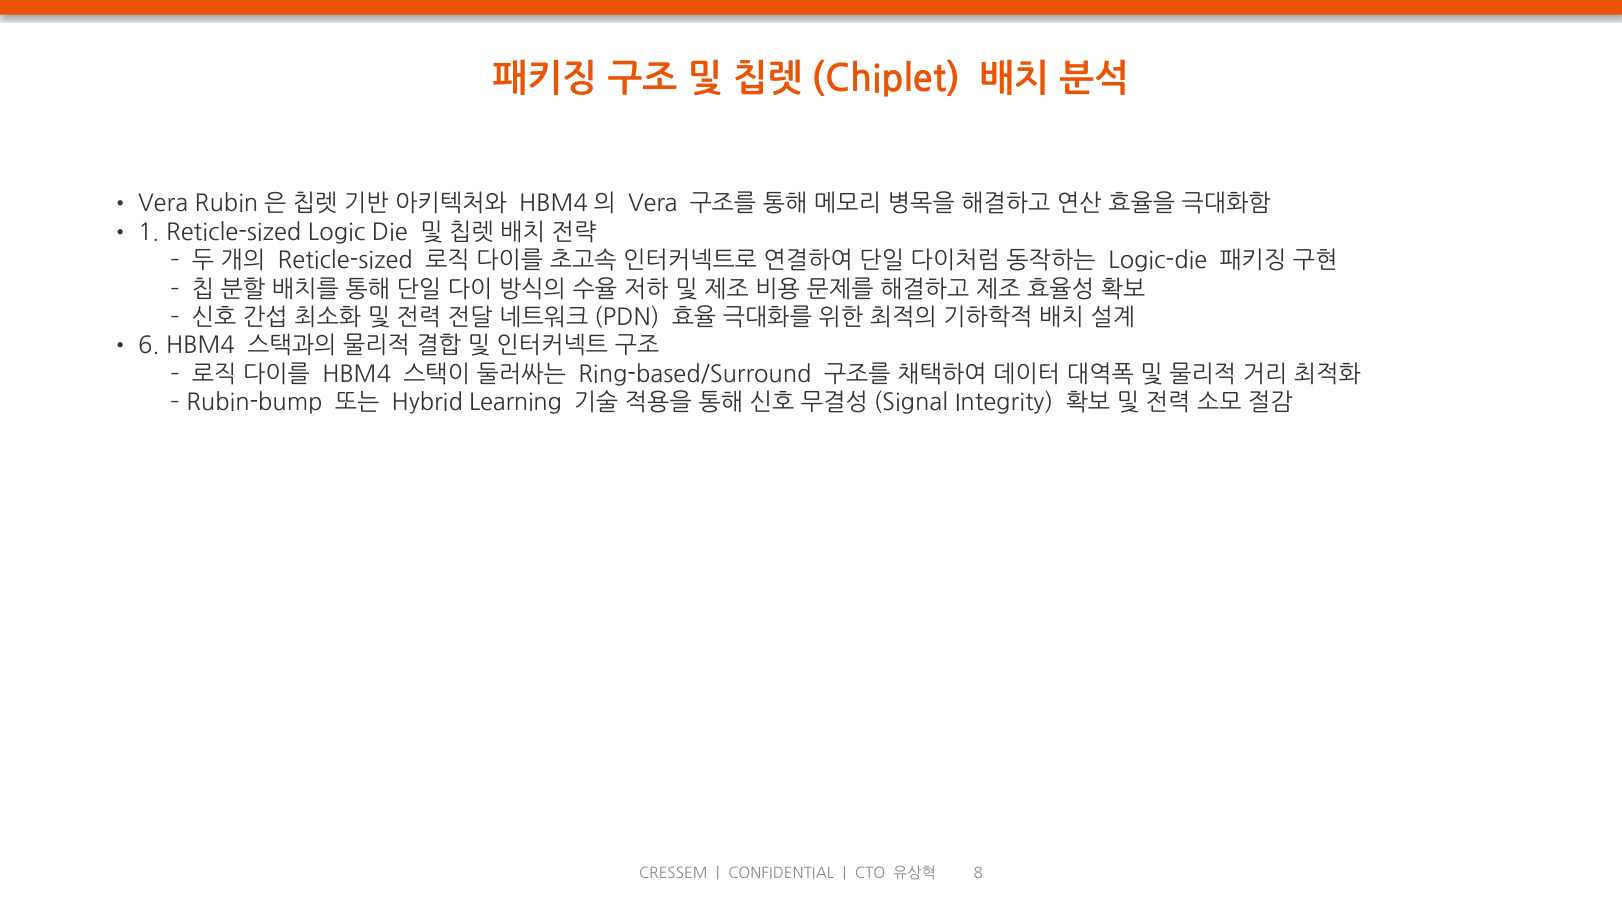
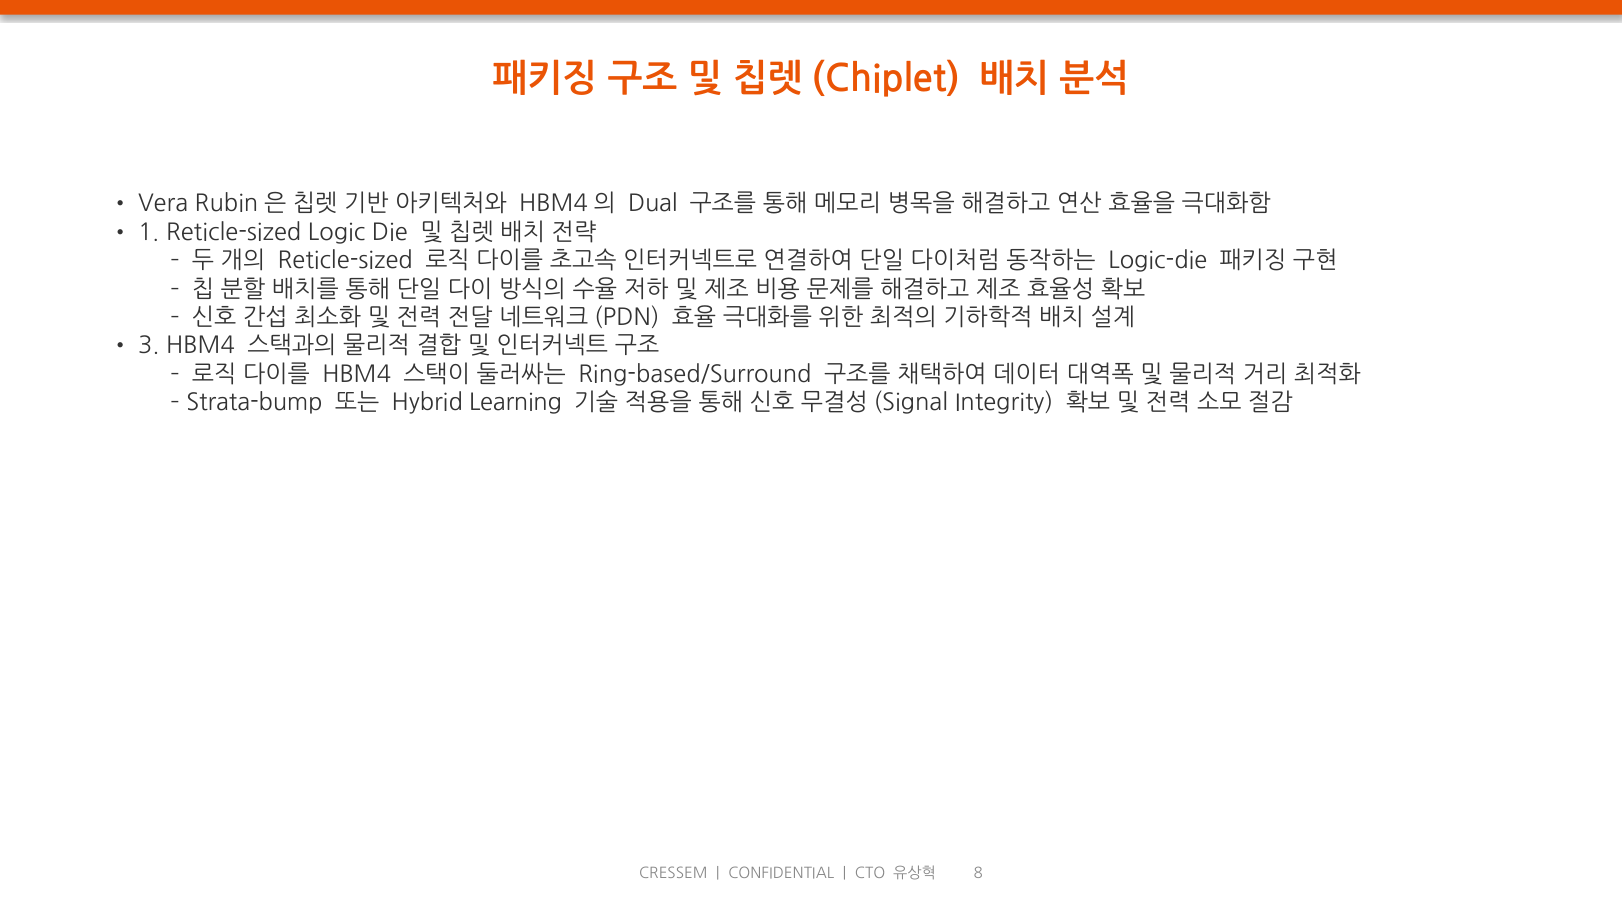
Vera: Vera -> Dual (653, 204)
6: 6 -> 3 (149, 346)
Rubin-bump: Rubin-bump -> Strata-bump (254, 403)
